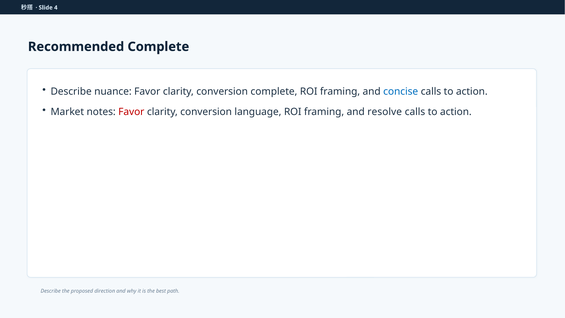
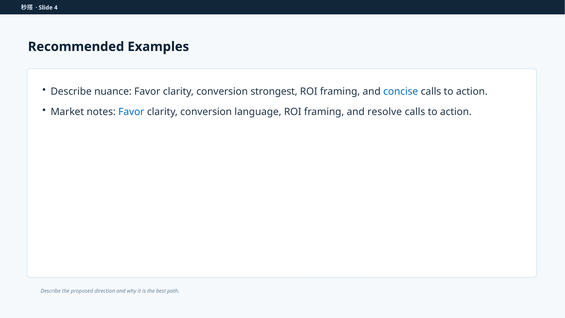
Recommended Complete: Complete -> Examples (158, 47)
conversion complete: complete -> strongest (274, 91)
Favor colour: red -> blue (131, 112)
